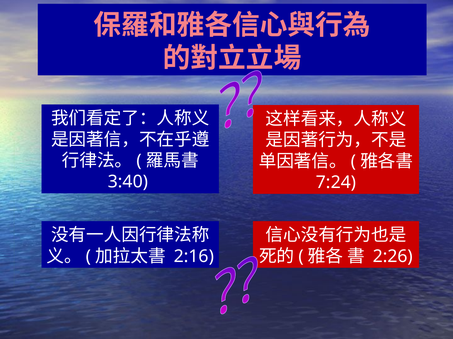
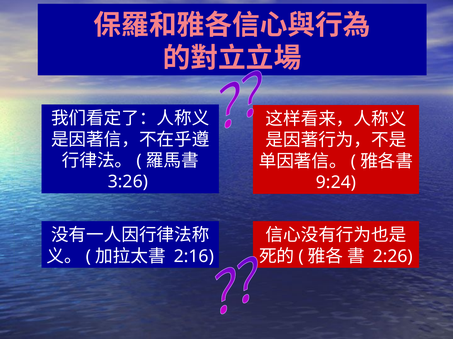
3:40: 3:40 -> 3:26 (128, 182)
7:24: 7:24 -> 9:24 (336, 183)
